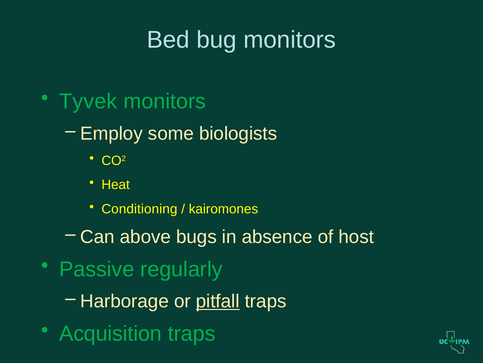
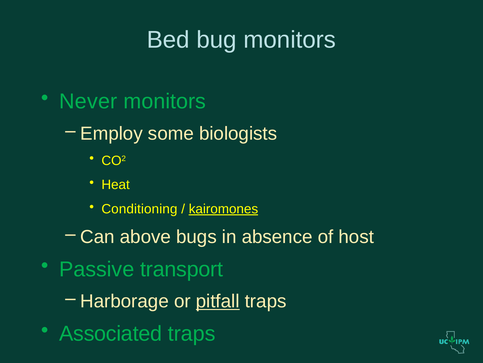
Tyvek: Tyvek -> Never (88, 101)
kairomones underline: none -> present (223, 209)
regularly: regularly -> transport (182, 269)
Acquisition: Acquisition -> Associated (111, 333)
